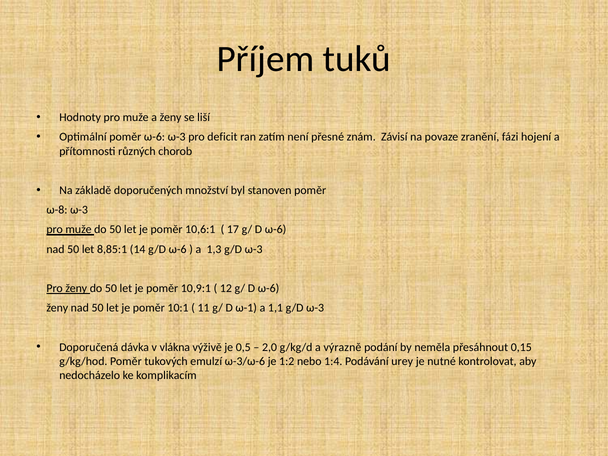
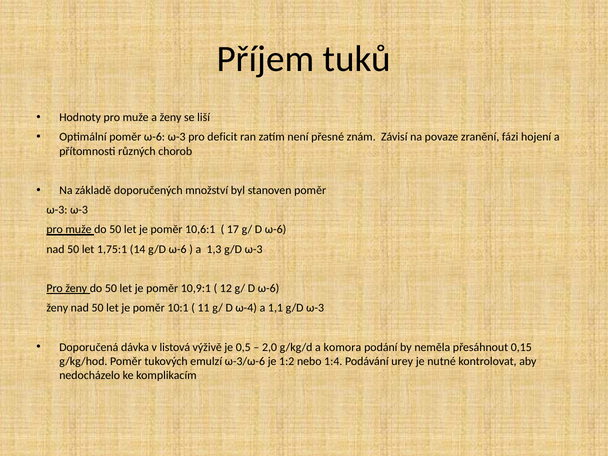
ω-8: ω-8 -> ω-3 (57, 210)
8,85:1: 8,85:1 -> 1,75:1 (112, 249)
ω-1: ω-1 -> ω-4 (246, 308)
vlákna: vlákna -> listová (175, 347)
výrazně: výrazně -> komora (342, 347)
